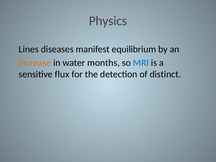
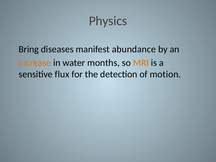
Lines: Lines -> Bring (29, 49)
equilibrium: equilibrium -> abundance (134, 49)
MRI colour: blue -> orange (141, 63)
distinct: distinct -> motion (165, 74)
